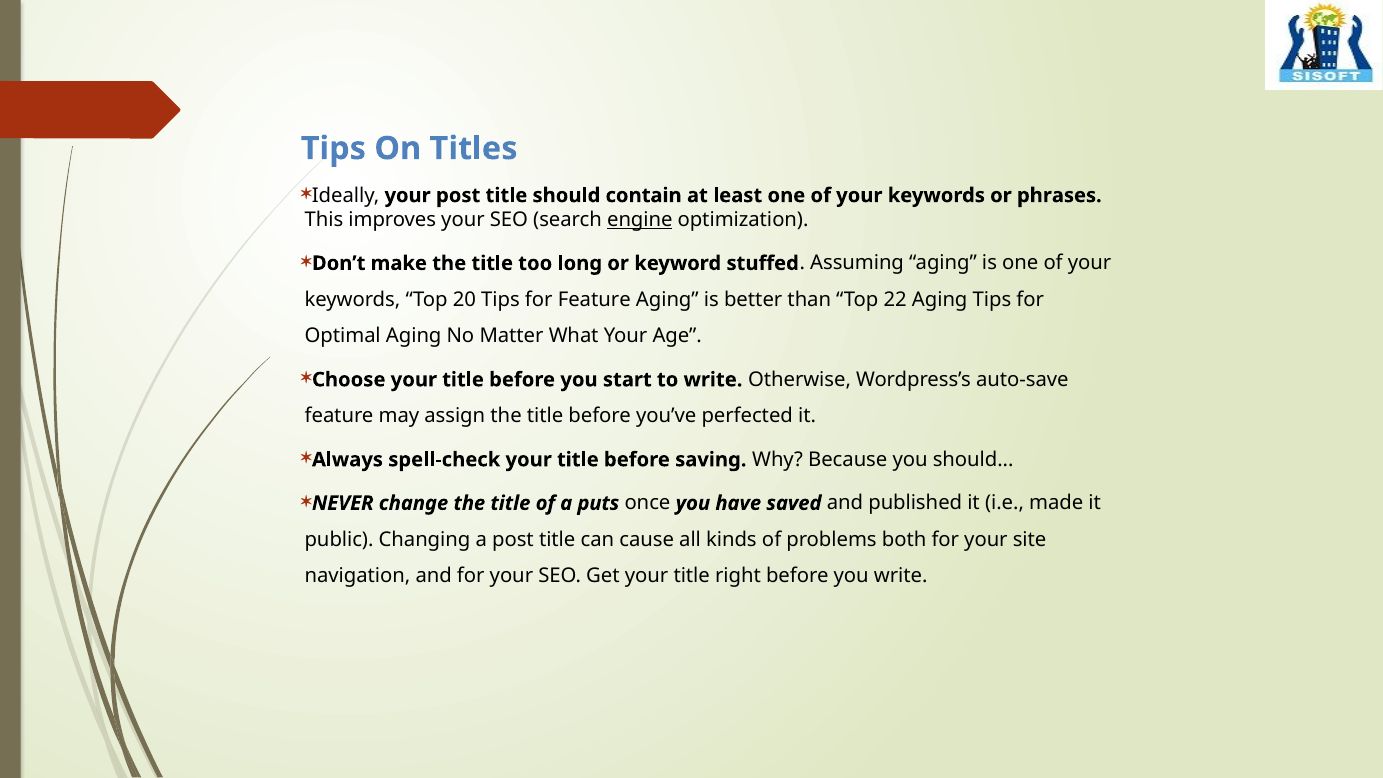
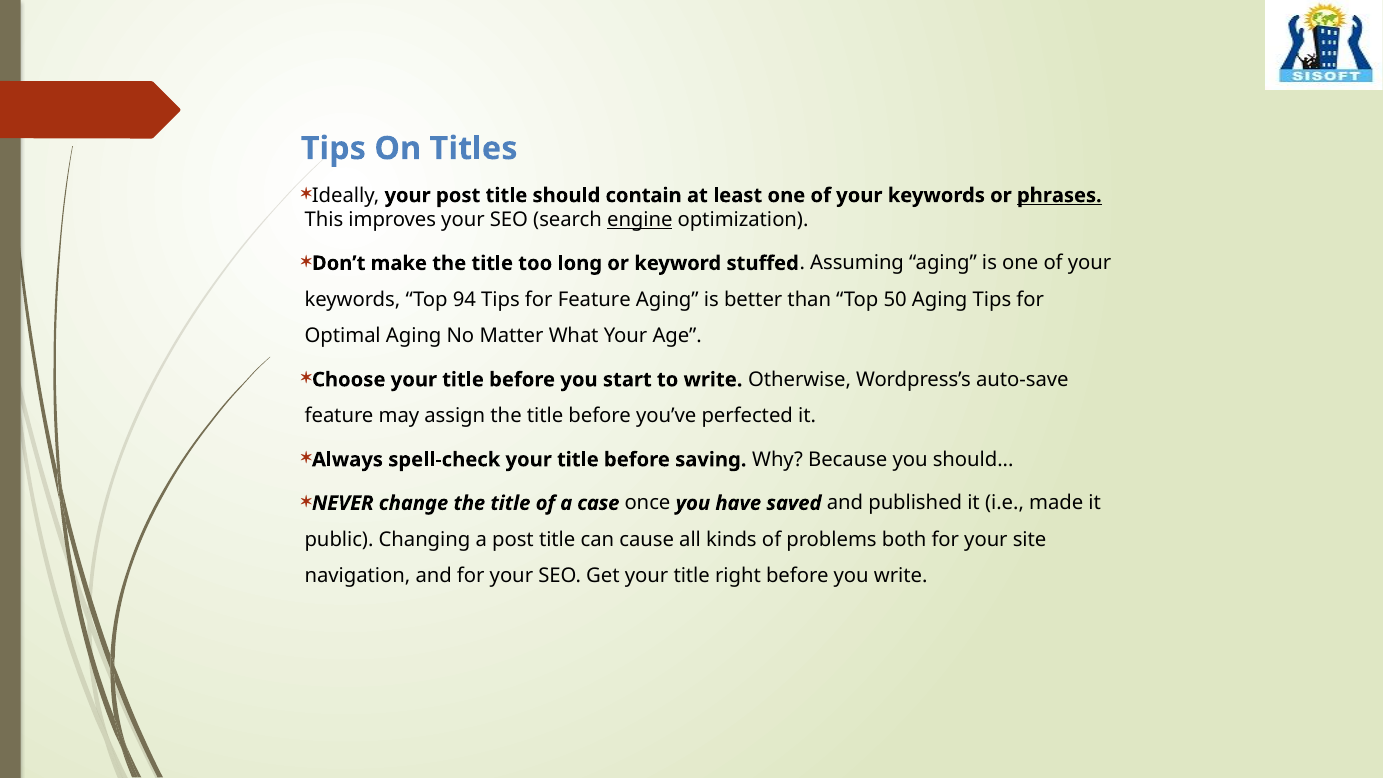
phrases underline: none -> present (1059, 195)
20: 20 -> 94 (464, 300)
22: 22 -> 50 (895, 300)
puts: puts -> case (598, 503)
